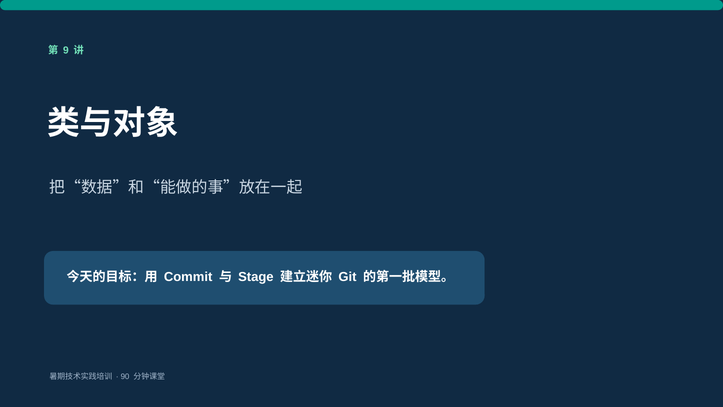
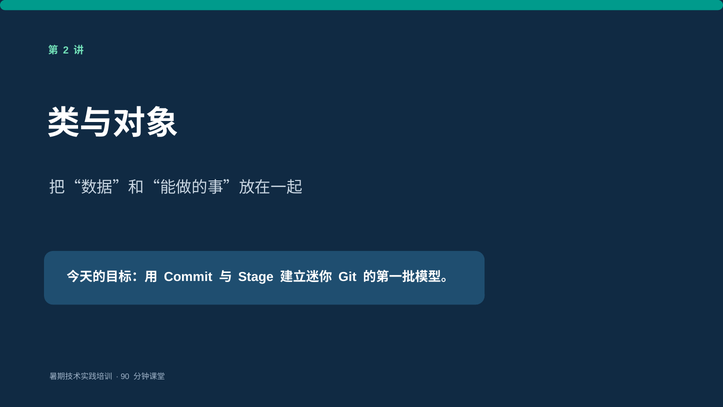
9: 9 -> 2 (66, 50)
